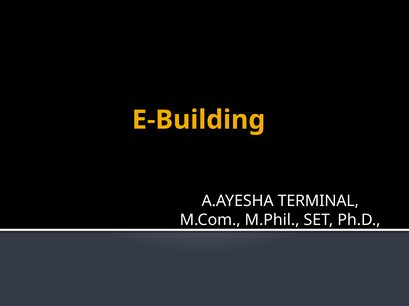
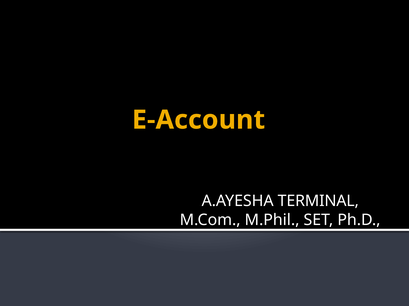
E-Building: E-Building -> E-Account (199, 120)
